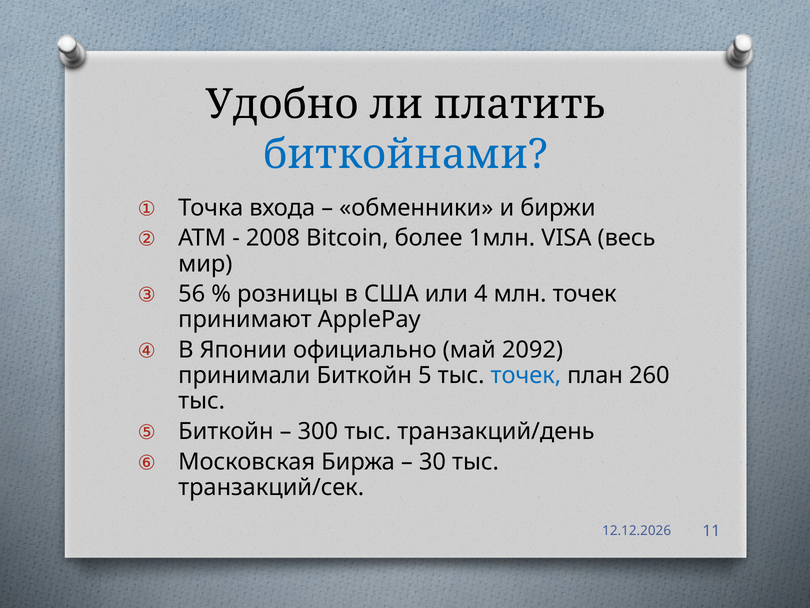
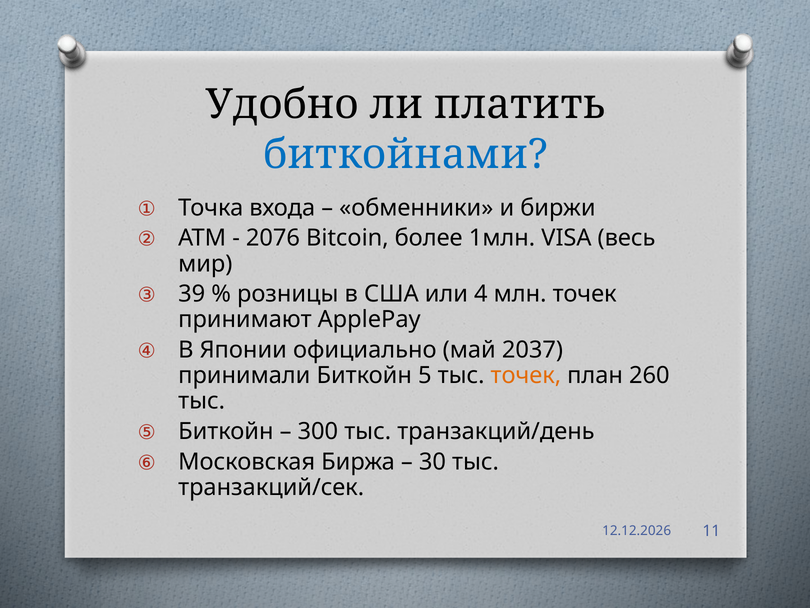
2008: 2008 -> 2076 (273, 238)
56: 56 -> 39 (192, 294)
2092: 2092 -> 2037 (532, 350)
точек colour: blue -> orange (526, 375)
